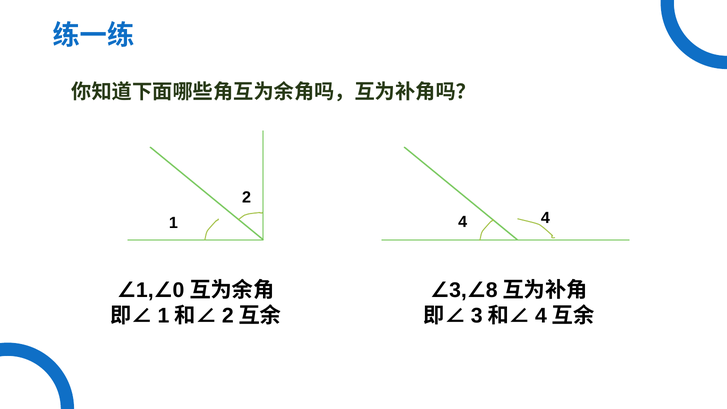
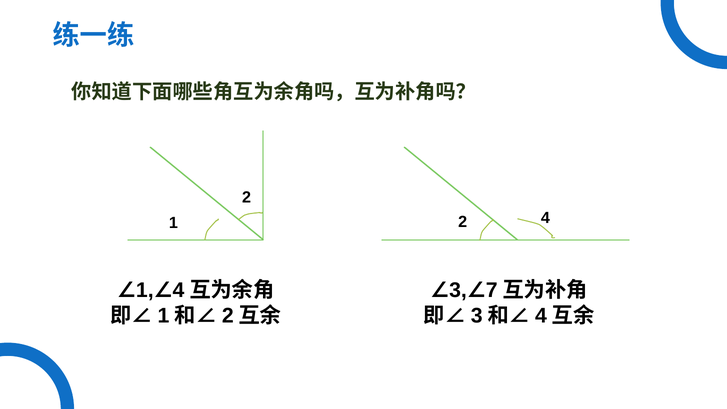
1 4: 4 -> 2 (463, 222)
0: 0 -> 4 (178, 290)
8: 8 -> 7 (492, 290)
